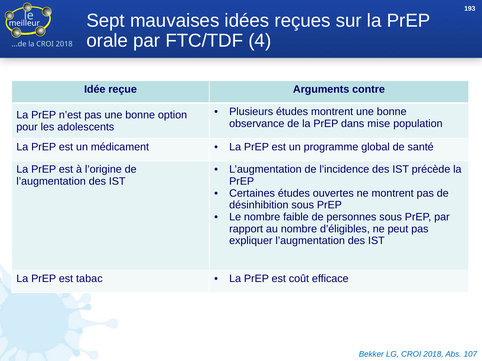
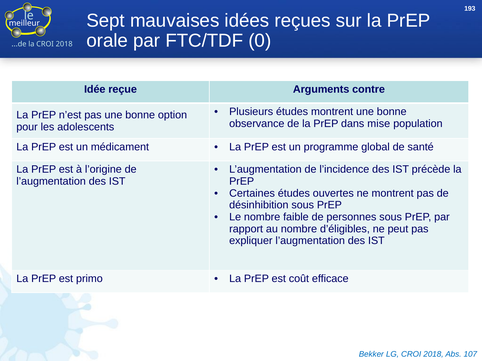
4: 4 -> 0 (260, 41)
tabac: tabac -> primo (89, 279)
